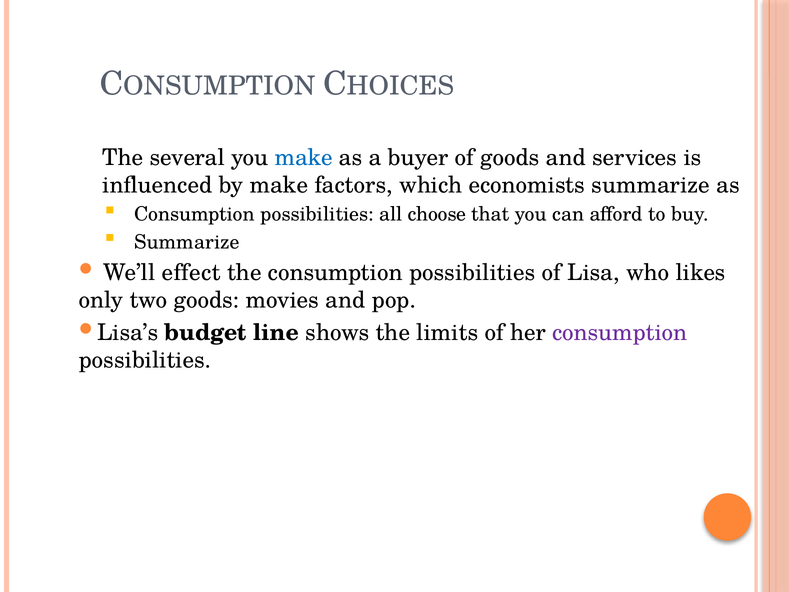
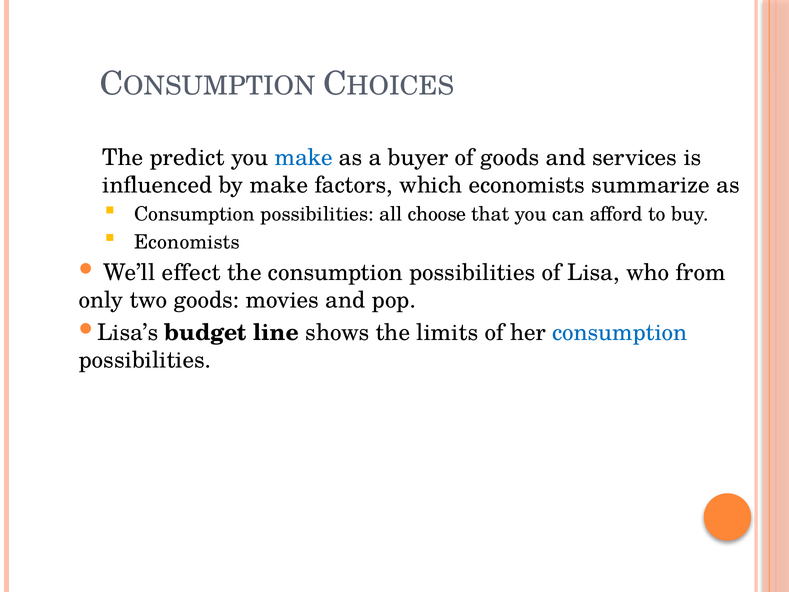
several: several -> predict (187, 157)
Summarize: Summarize -> Economists (187, 242)
likes: likes -> from (701, 272)
consumption colour: purple -> blue (620, 332)
